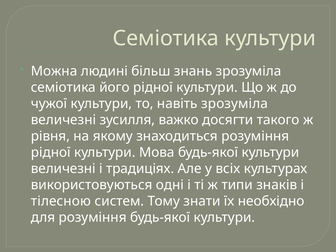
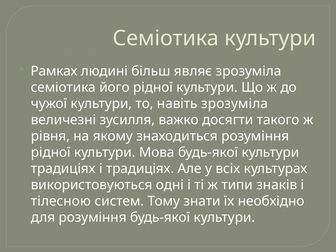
Можна: Можна -> Рамках (54, 71)
знань: знань -> являє (193, 71)
величезні: величезні -> традиціях (63, 169)
